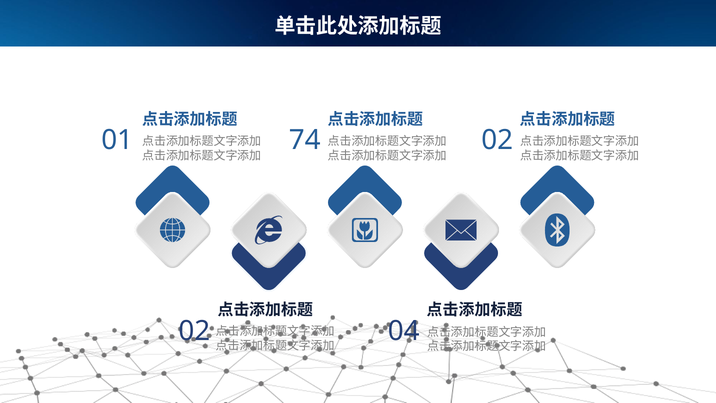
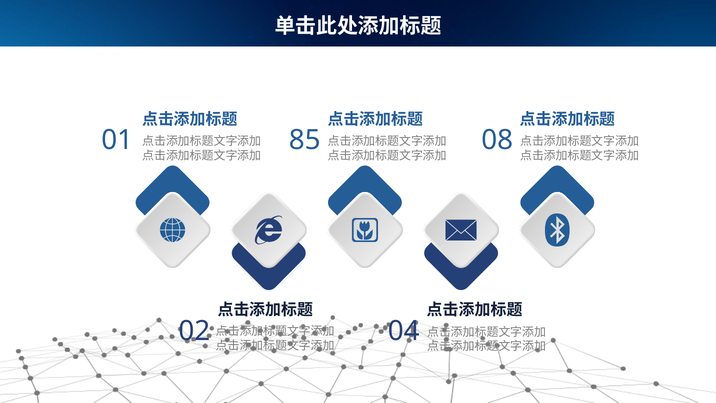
74: 74 -> 85 (305, 140)
02: 02 -> 08 (497, 140)
